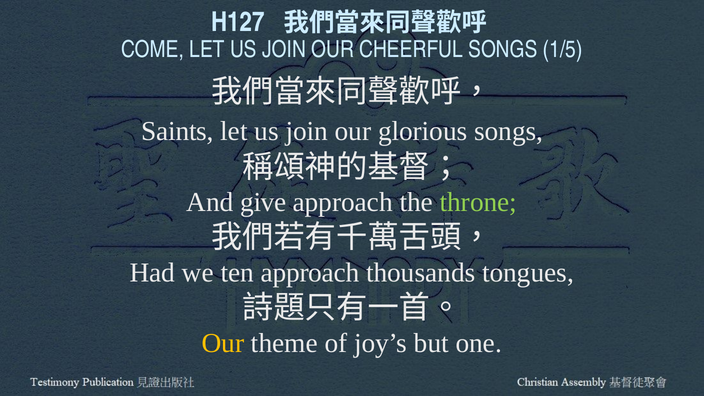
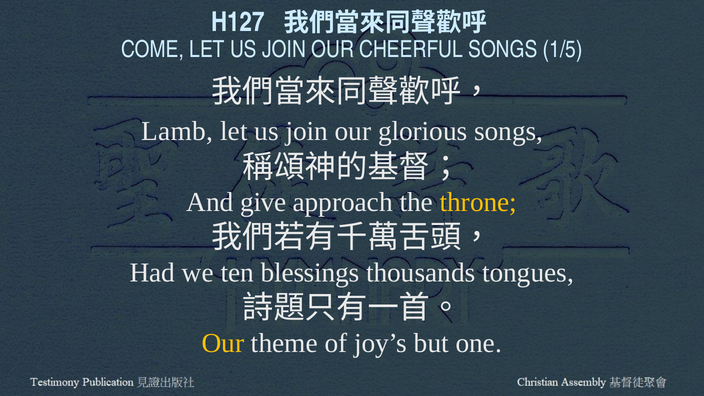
Saints: Saints -> Lamb (177, 131)
throne colour: light green -> yellow (478, 202)
ten approach: approach -> blessings (310, 273)
